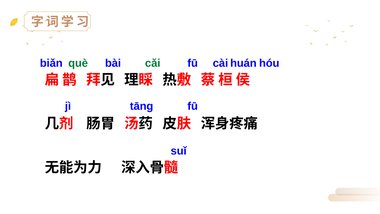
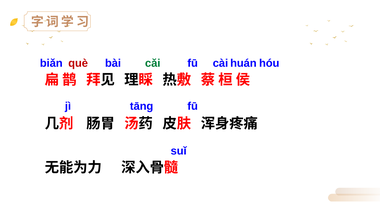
què colour: green -> red (78, 63)
